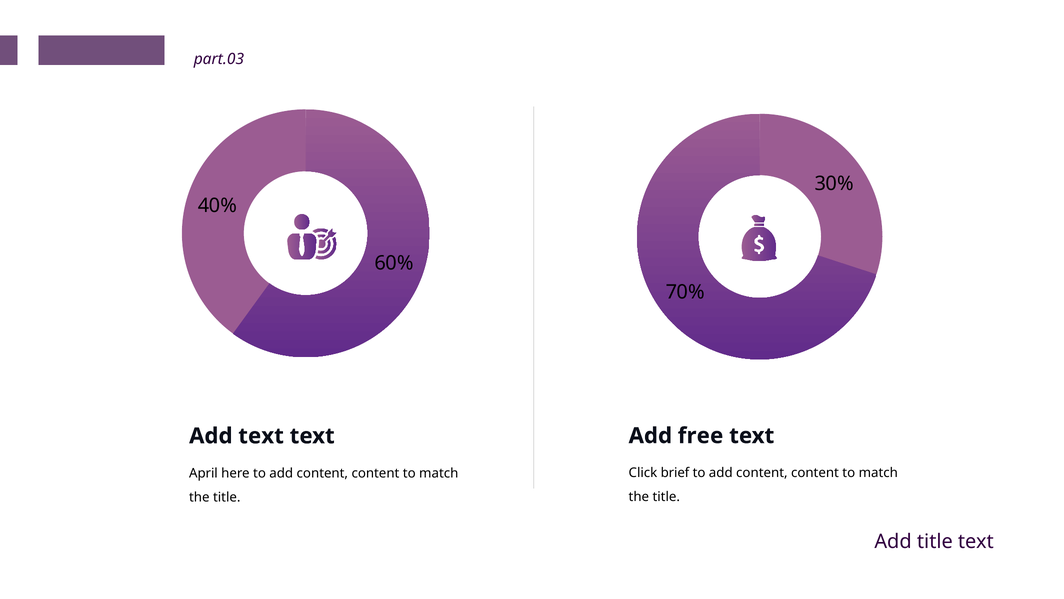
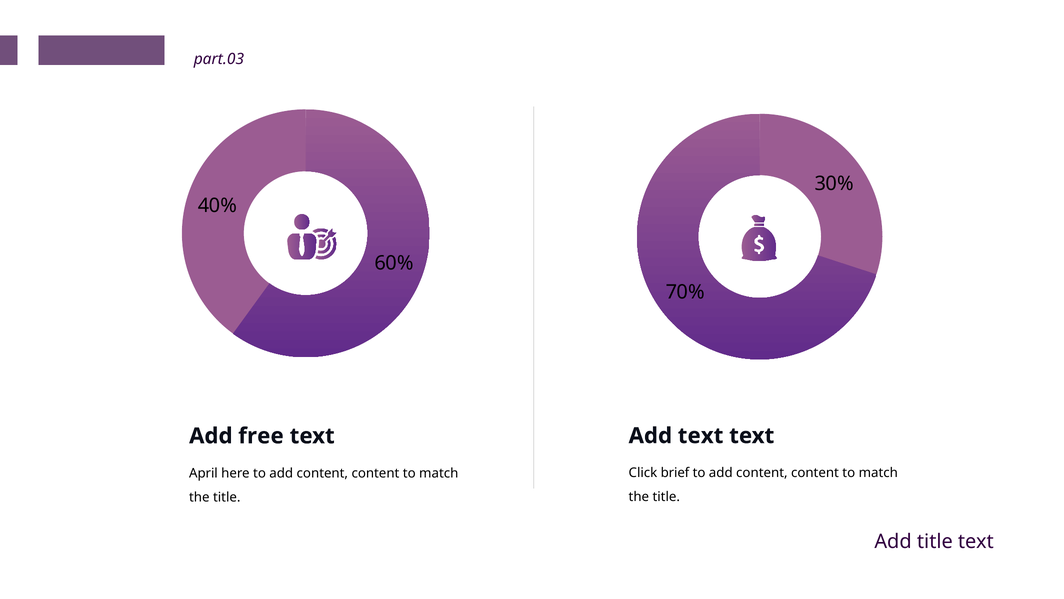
Add free: free -> text (701, 435)
Add text: text -> free (261, 436)
